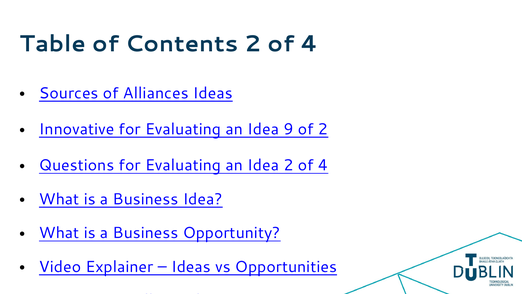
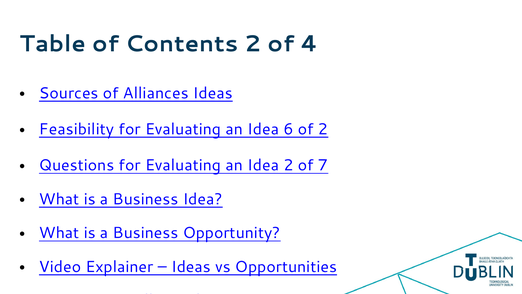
Innovative: Innovative -> Feasibility (77, 129)
9: 9 -> 6 (288, 129)
Idea 2 of 4: 4 -> 7 (323, 165)
